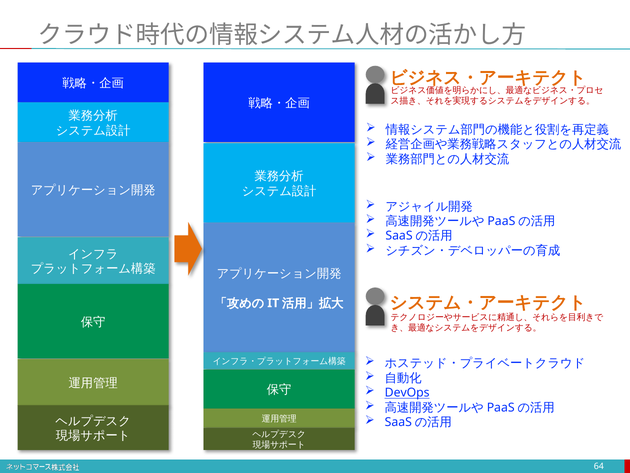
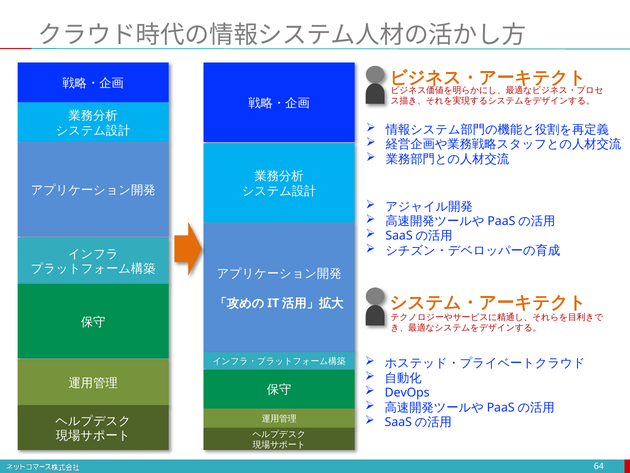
DevOps underline: present -> none (407, 392)
